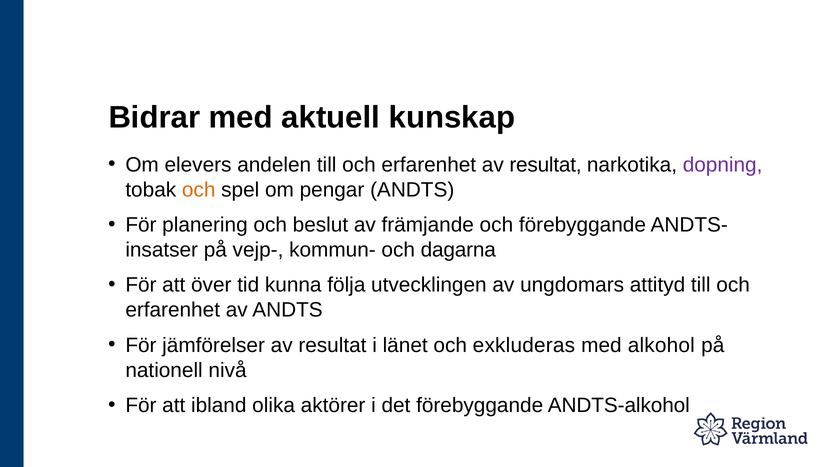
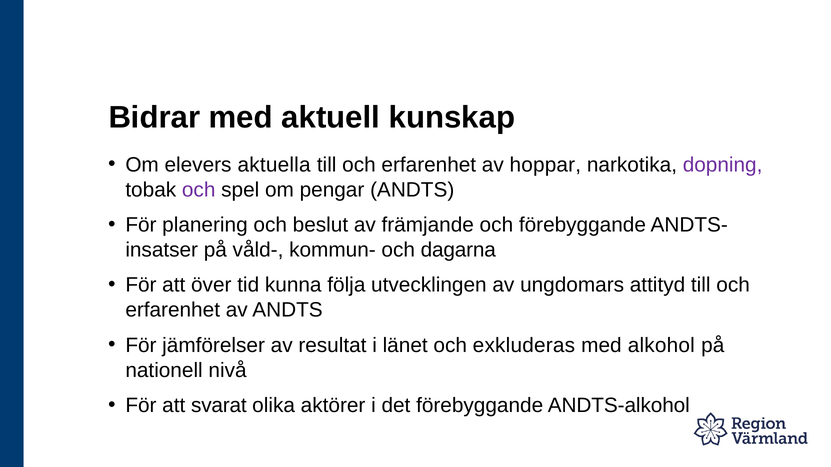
andelen: andelen -> aktuella (274, 165)
erfarenhet av resultat: resultat -> hoppar (545, 165)
och colour: orange -> purple (199, 190)
vejp-: vejp- -> våld- (258, 250)
ibland: ibland -> svarat (219, 406)
